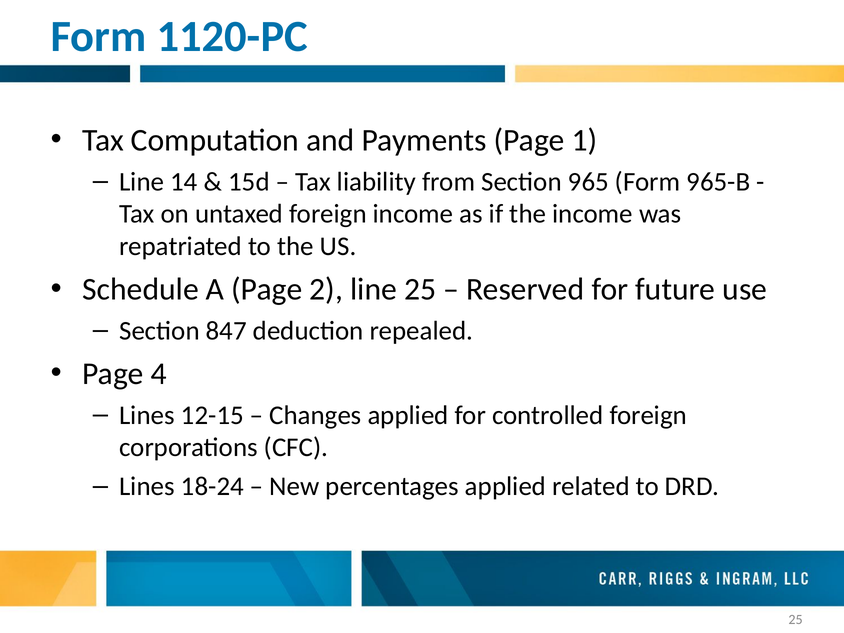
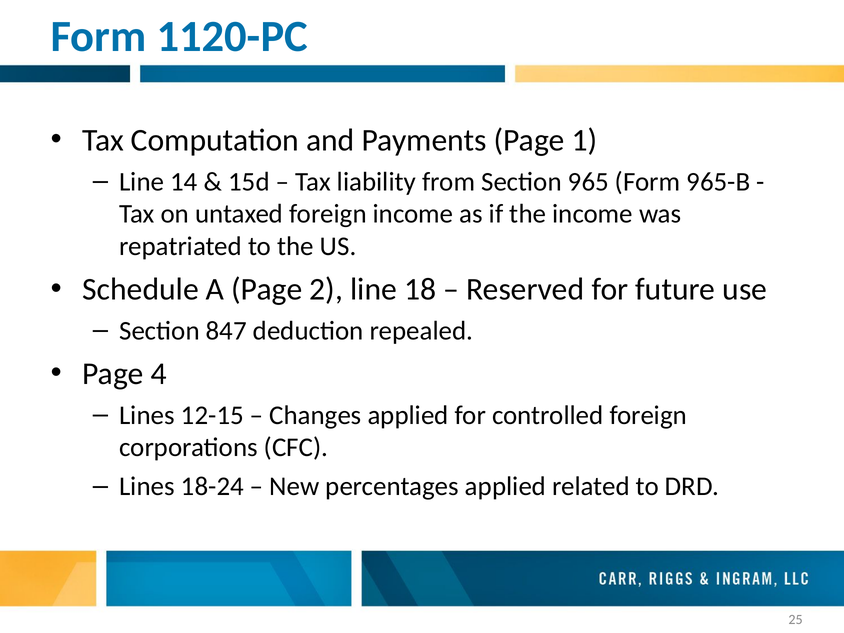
line 25: 25 -> 18 (420, 289)
